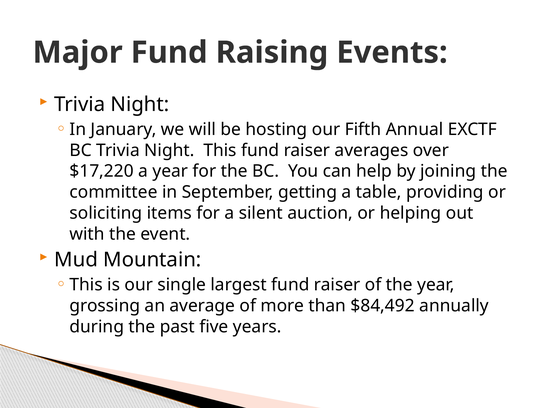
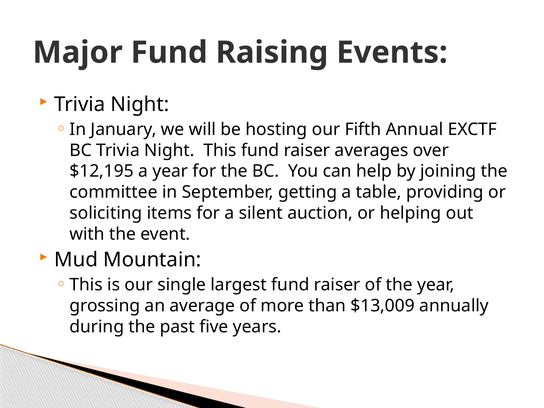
$17,220: $17,220 -> $12,195 (102, 171)
$84,492: $84,492 -> $13,009 (383, 306)
